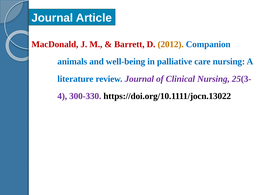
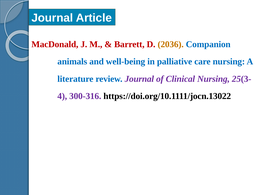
2012: 2012 -> 2036 (171, 44)
300-330: 300-330 -> 300-316 (85, 96)
